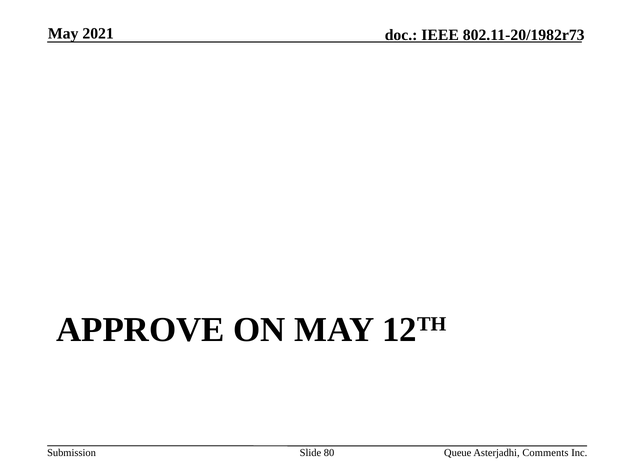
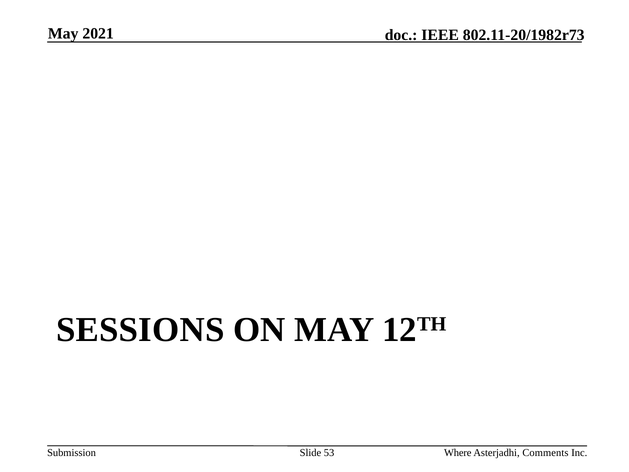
APPROVE: APPROVE -> SESSIONS (140, 330)
80: 80 -> 53 (329, 452)
Queue: Queue -> Where (458, 452)
